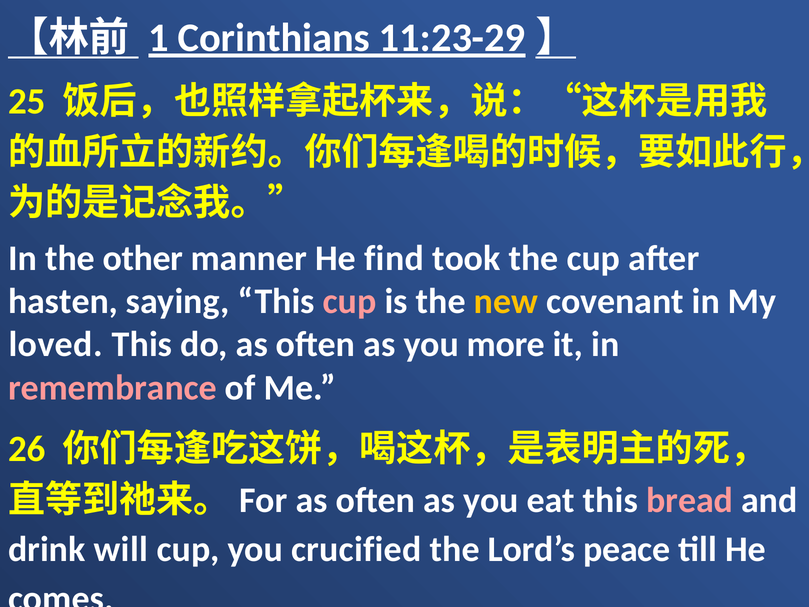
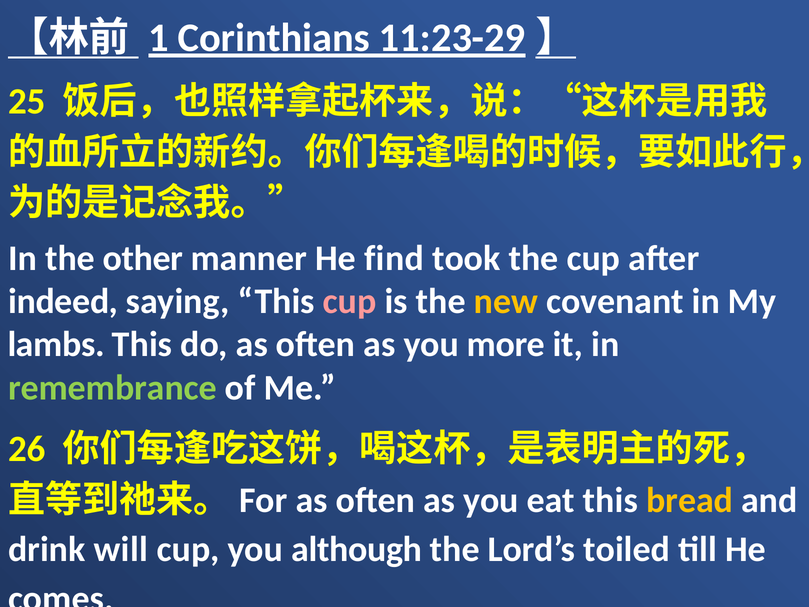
hasten: hasten -> indeed (63, 301)
loved: loved -> lambs (56, 344)
remembrance colour: pink -> light green (112, 388)
bread colour: pink -> yellow (690, 500)
crucified: crucified -> although (357, 549)
peace: peace -> toiled (627, 549)
